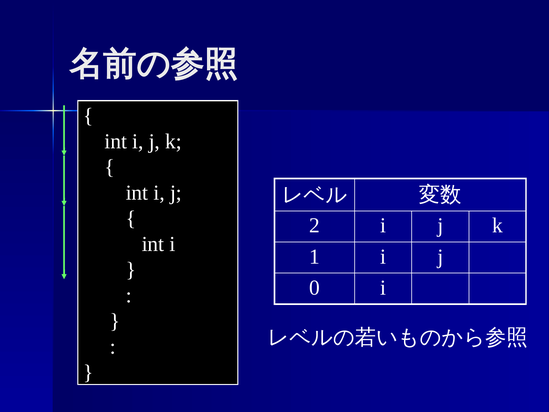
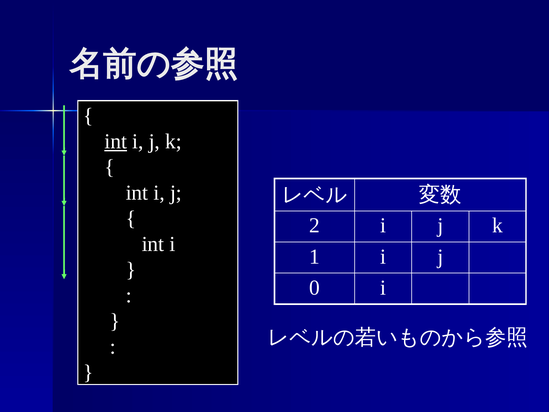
int underline: none -> present (116, 141)
